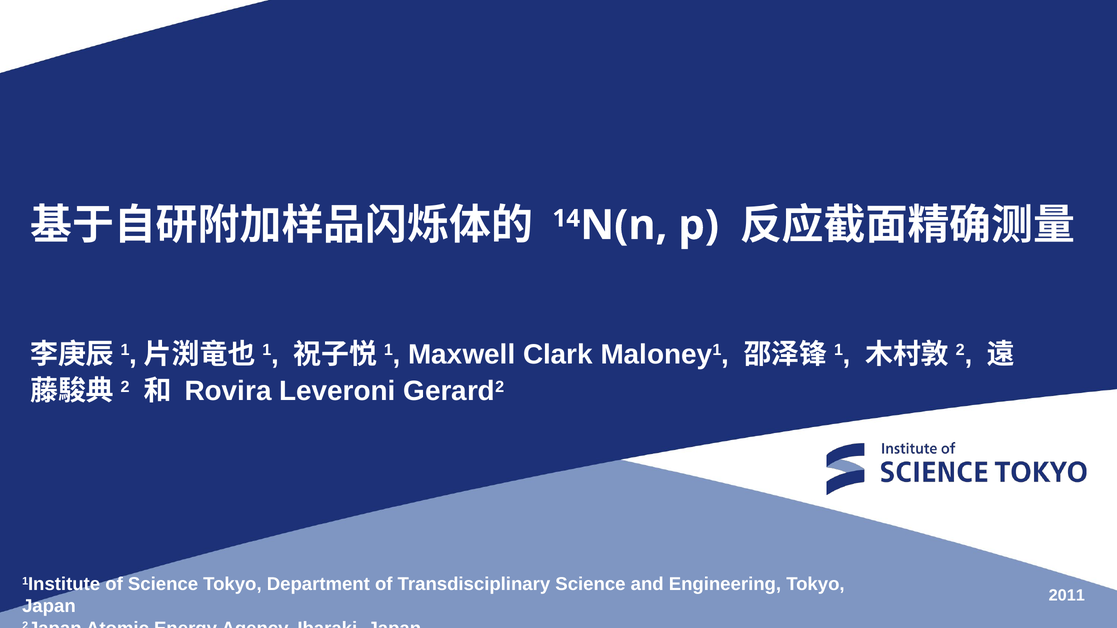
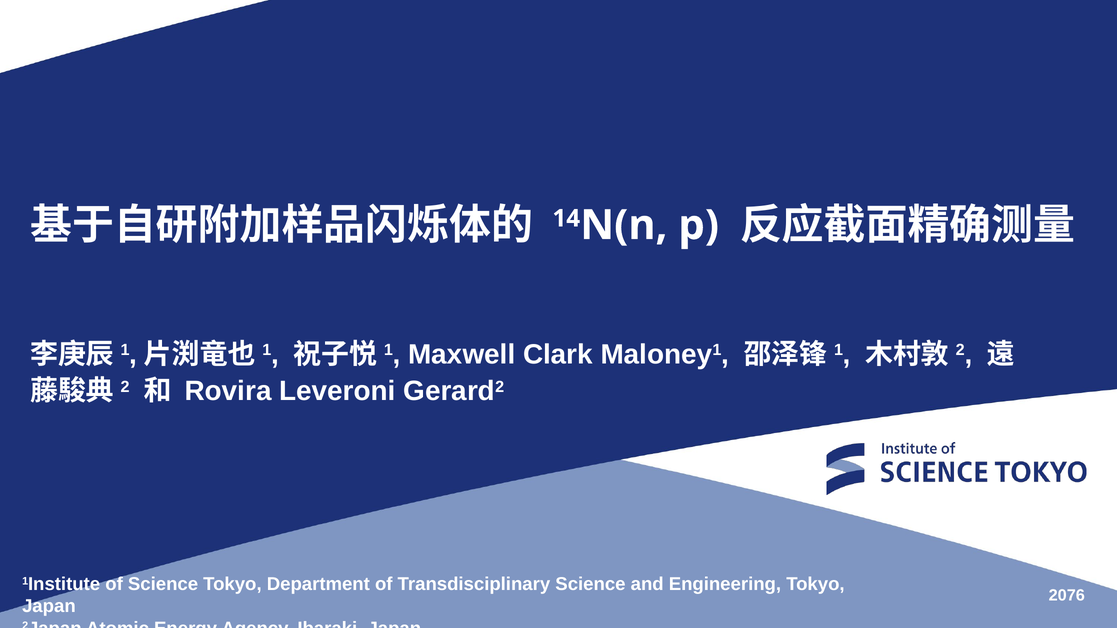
2011: 2011 -> 2076 (1067, 595)
